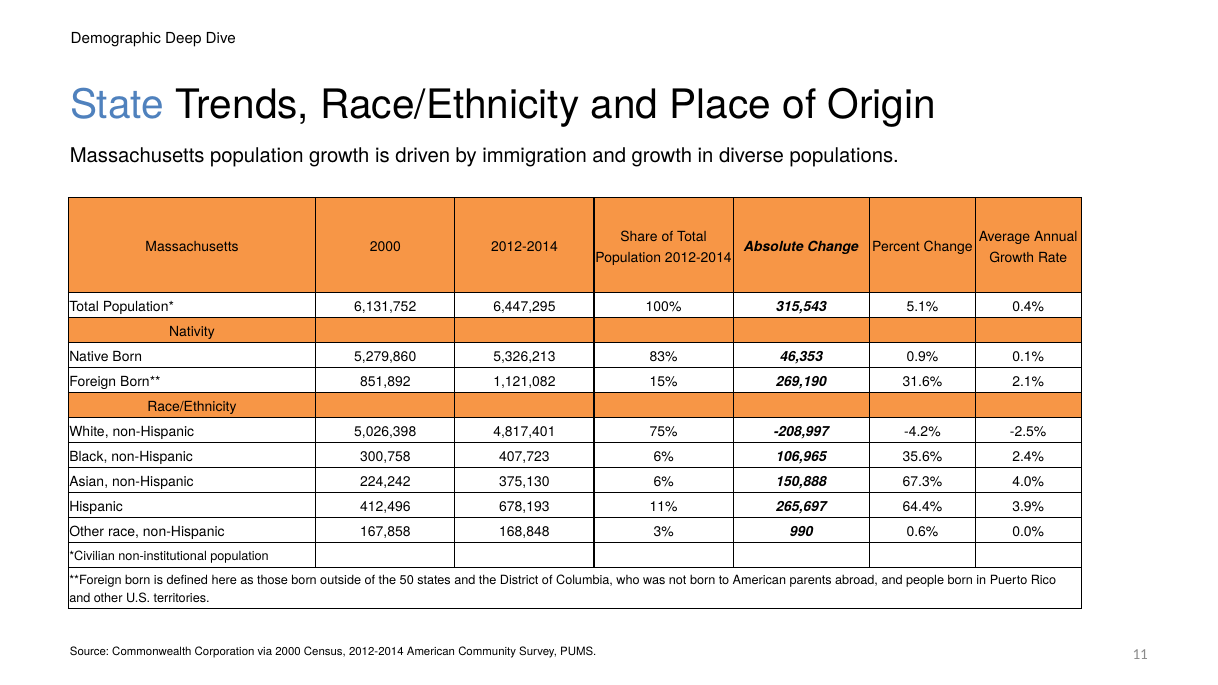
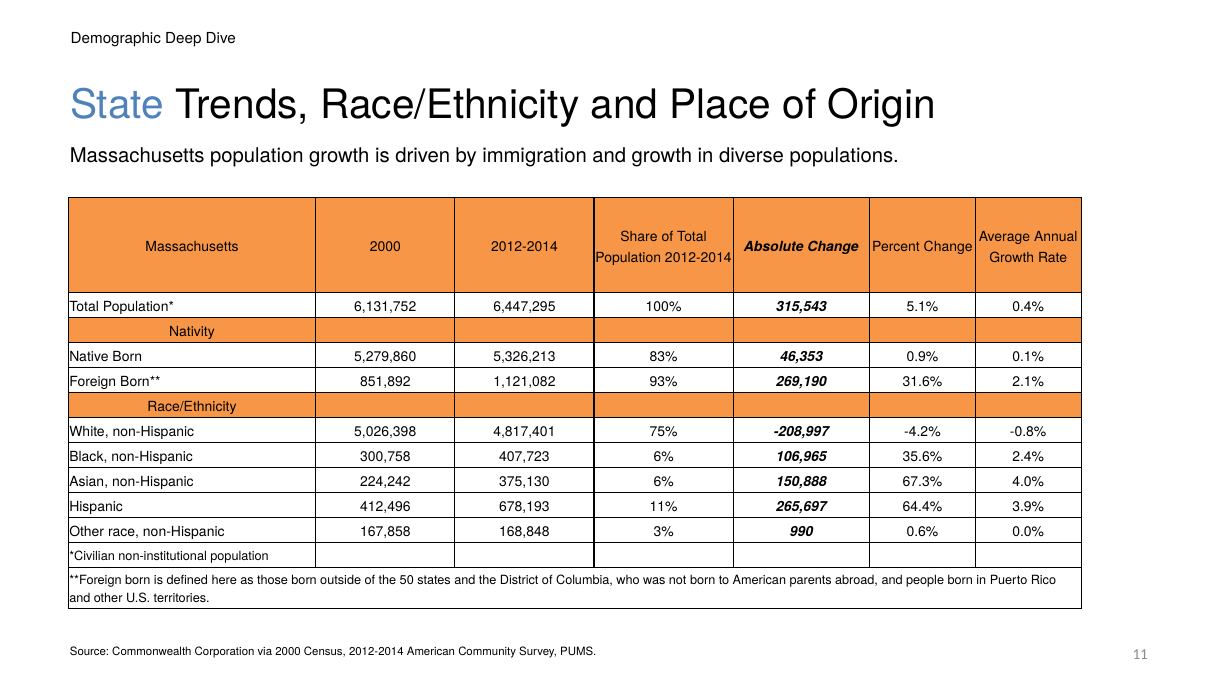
15%: 15% -> 93% (664, 382)
-2.5%: -2.5% -> -0.8% (1028, 432)
